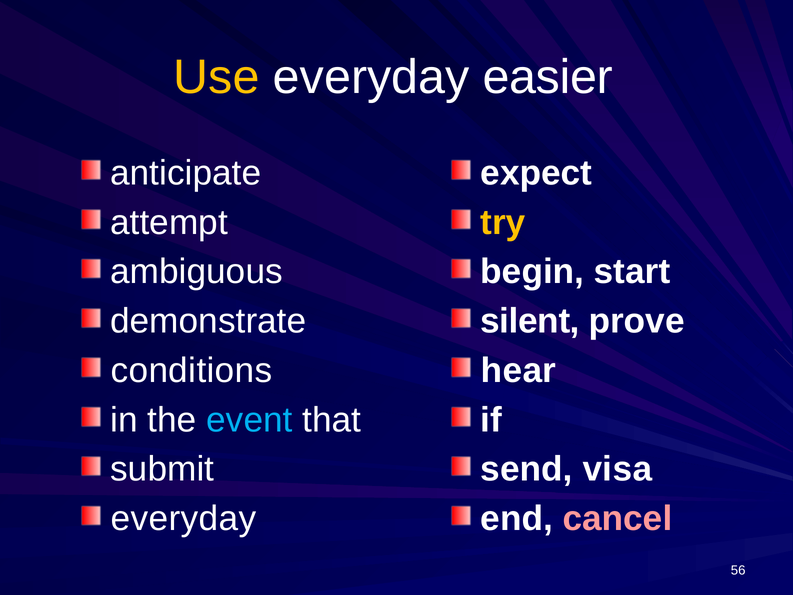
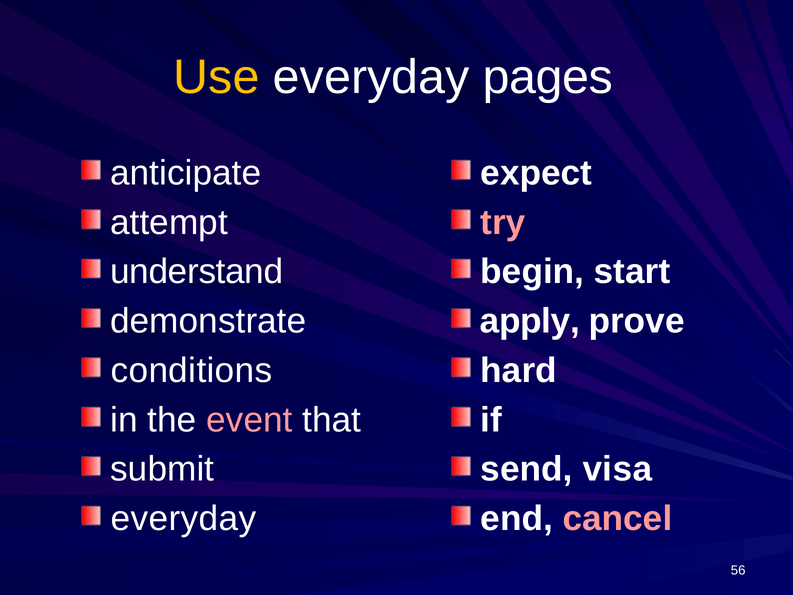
easier: easier -> pages (548, 77)
try colour: yellow -> pink (503, 222)
ambiguous: ambiguous -> understand (197, 272)
silent: silent -> apply (530, 321)
hear: hear -> hard (519, 370)
event colour: light blue -> pink (249, 420)
